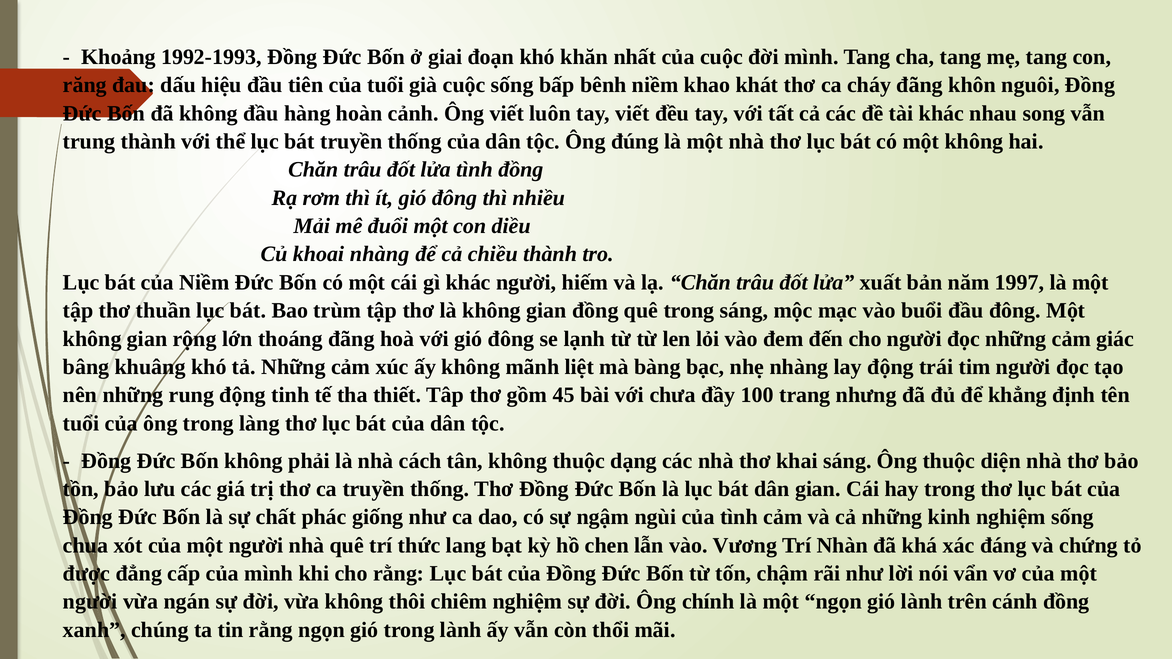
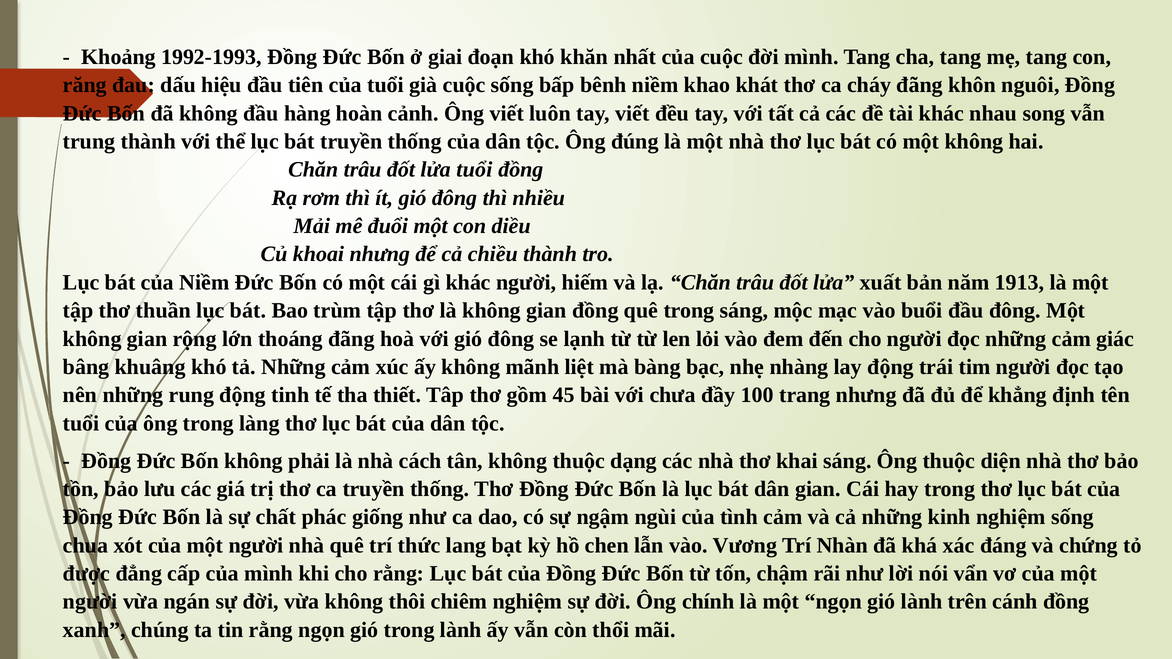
lửa tình: tình -> tuổi (474, 170)
khoai nhàng: nhàng -> nhưng (380, 254)
1997: 1997 -> 1913 (1019, 283)
